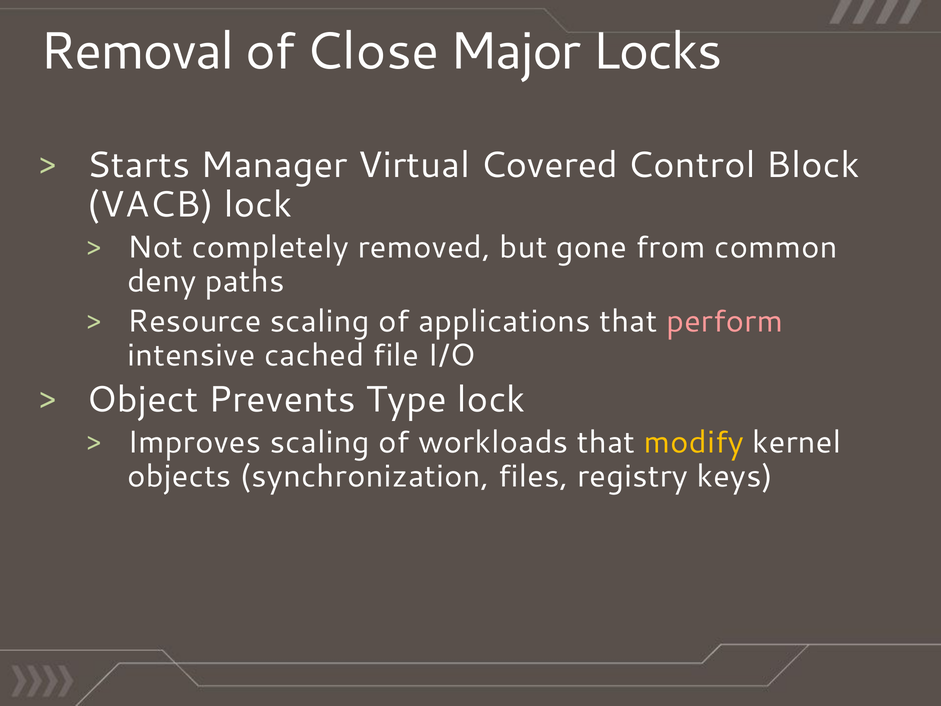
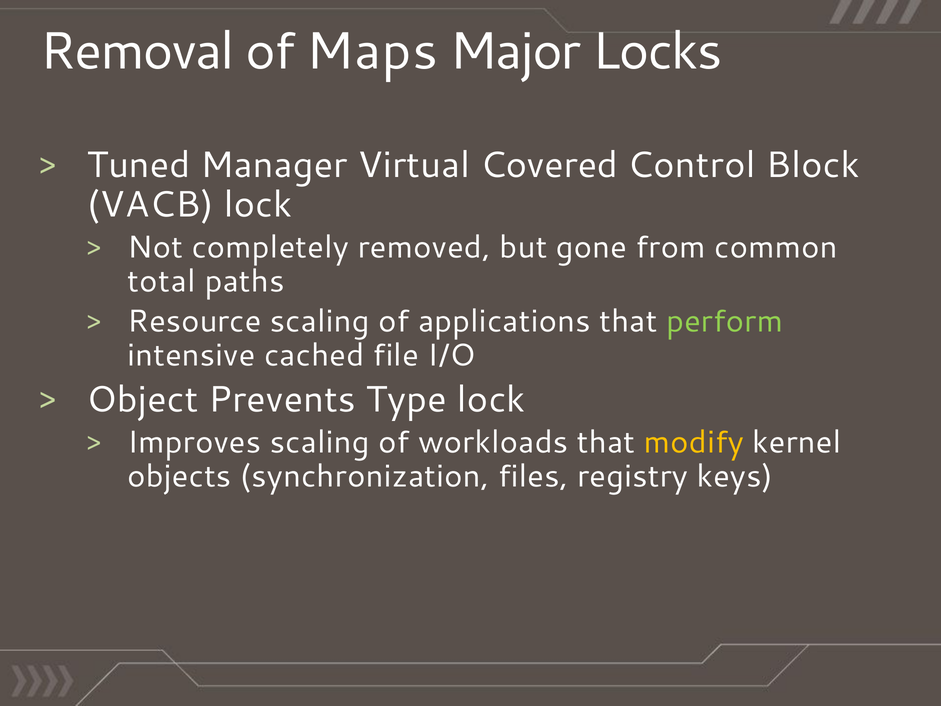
Close: Close -> Maps (372, 51)
Starts: Starts -> Tuned (139, 165)
deny: deny -> total (162, 281)
perform colour: pink -> light green (725, 321)
